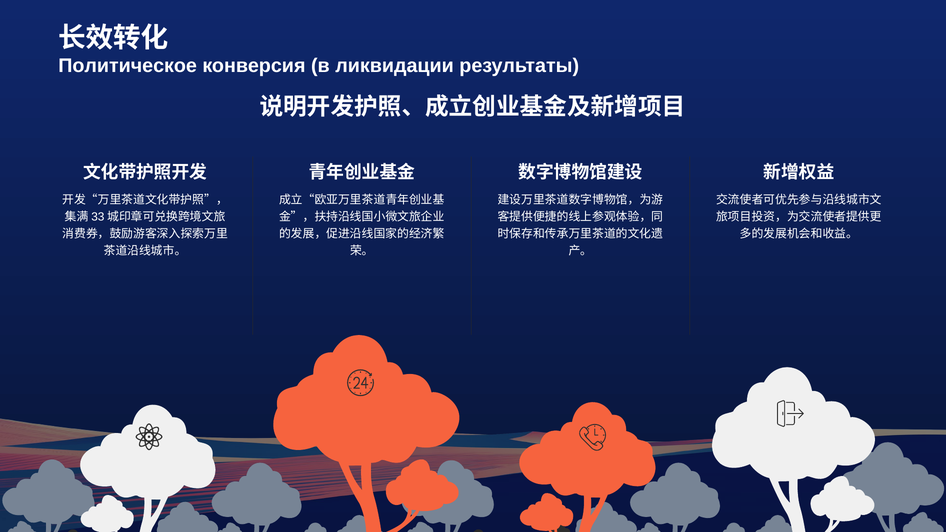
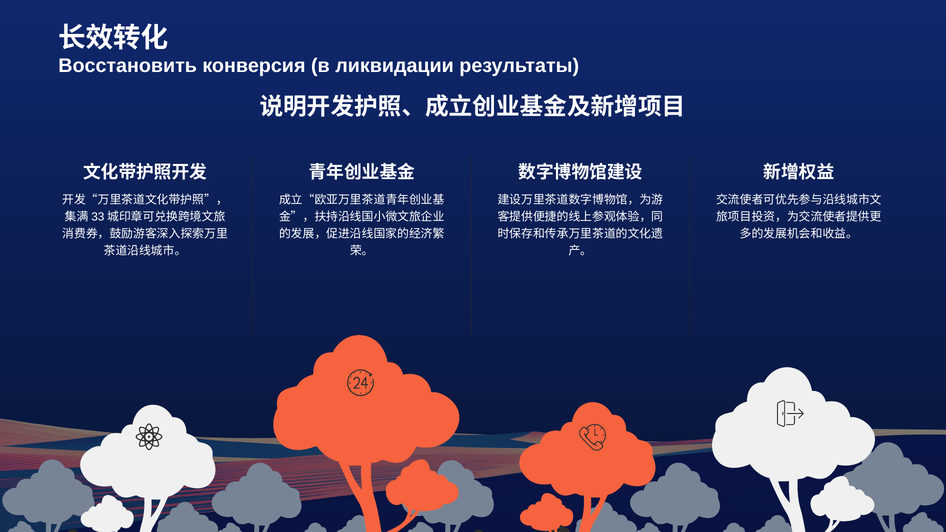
Политическое: Политическое -> Восстановить (128, 66)
